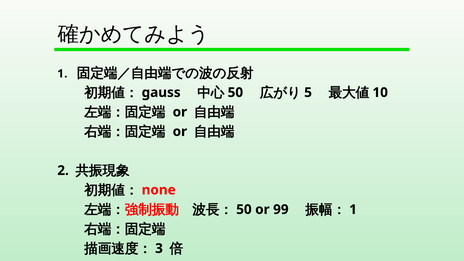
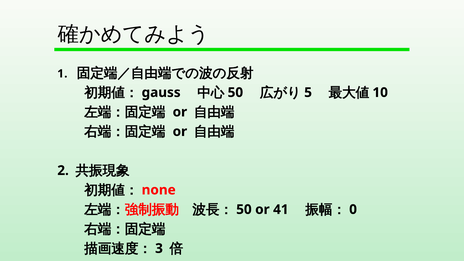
99: 99 -> 41 (281, 209)
1: 1 -> 0 (353, 209)
